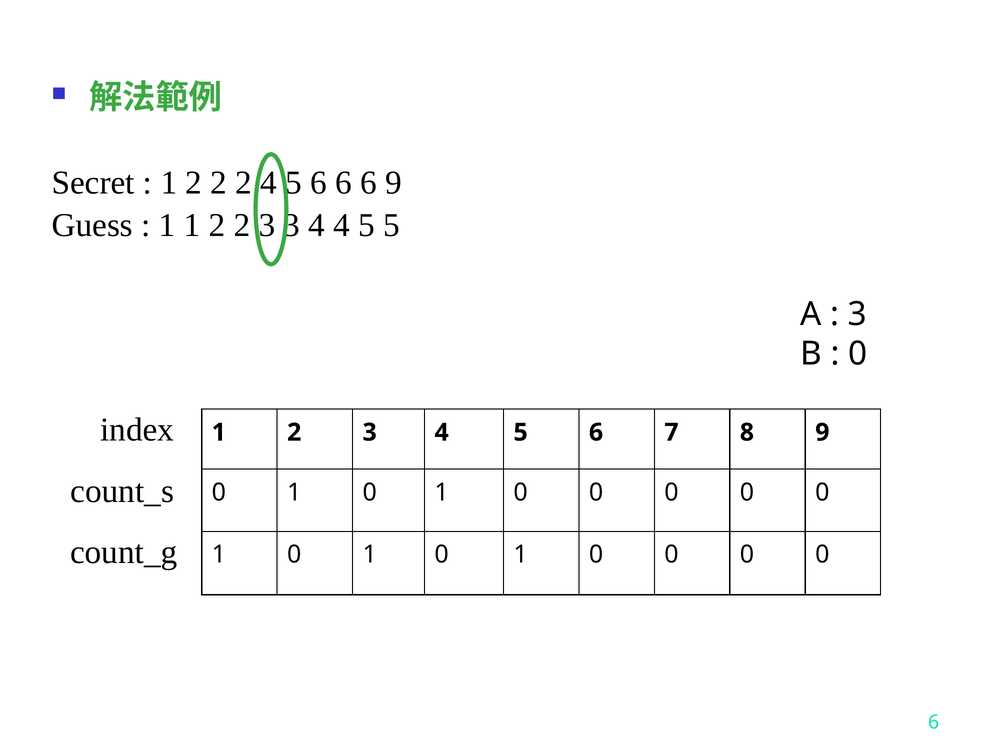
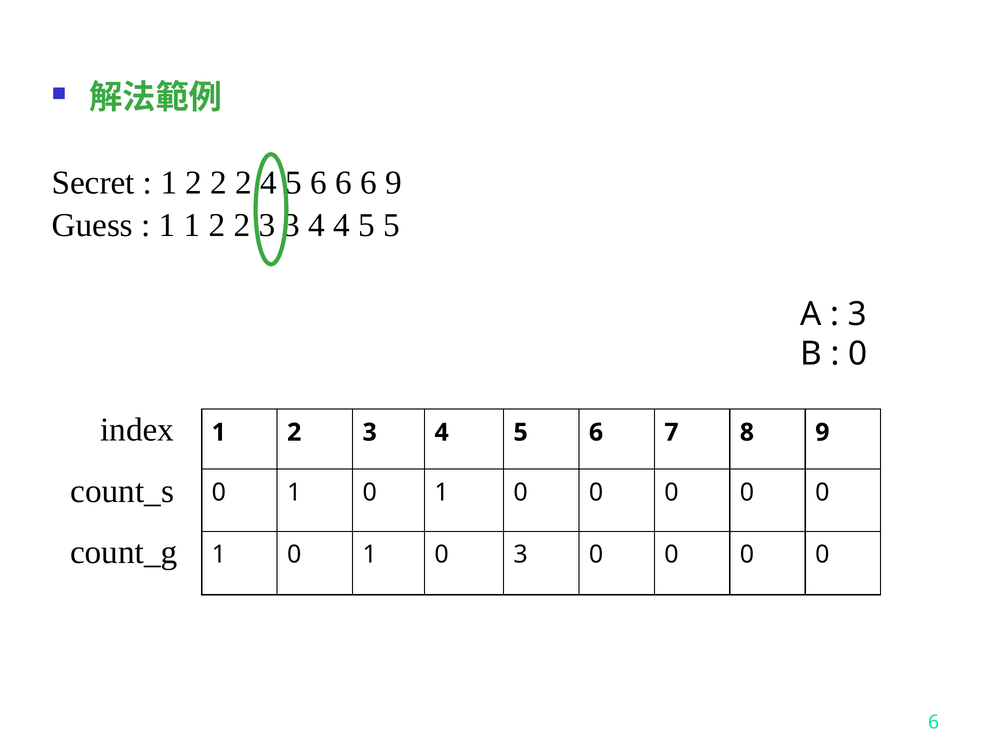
1: 1 -> 3 (521, 555)
